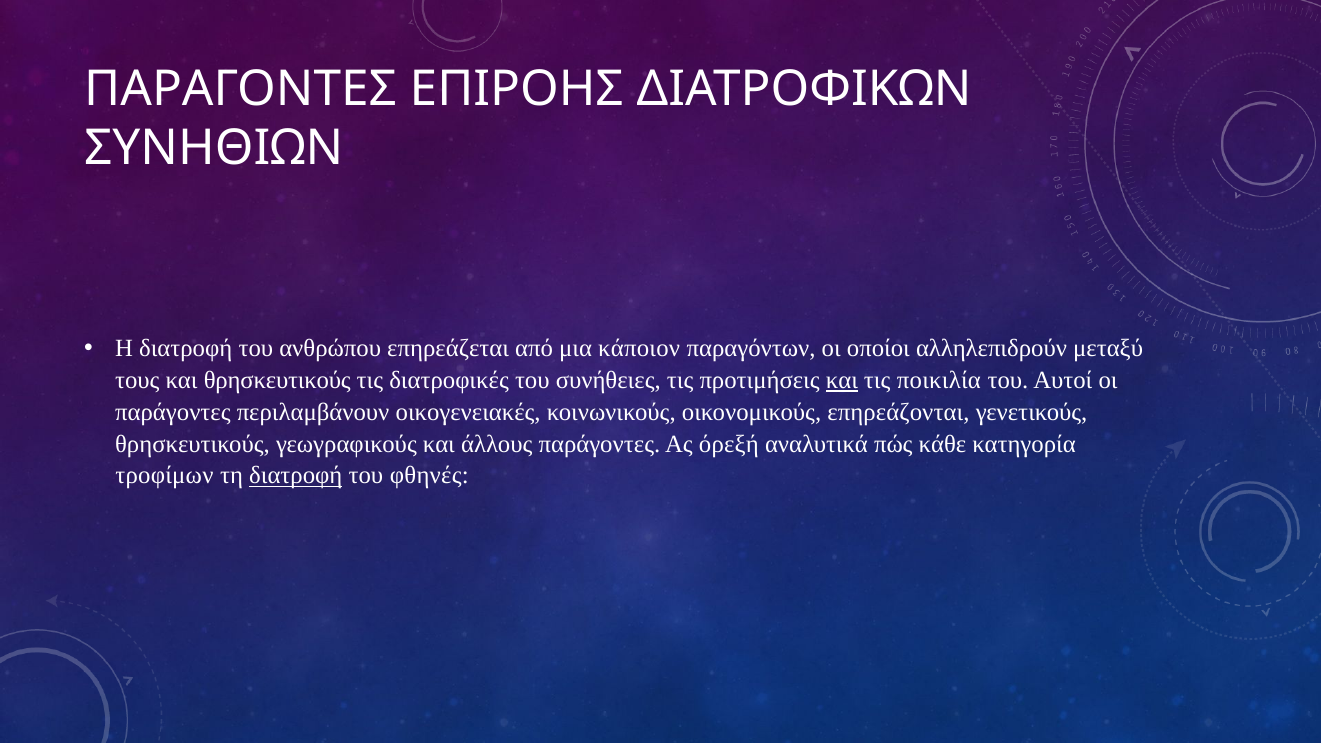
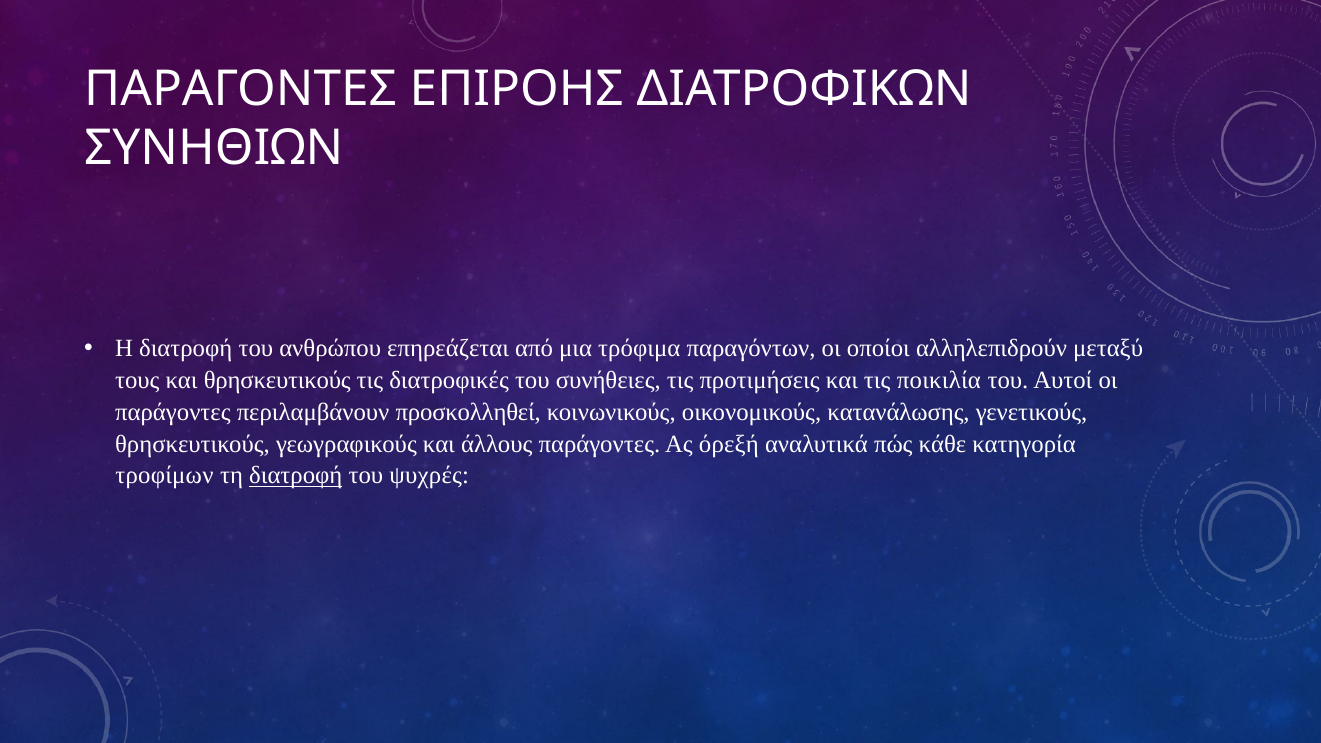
κάποιον: κάποιον -> τρόφιμα (639, 349)
και underline: present -> none (842, 380)
οικογενειακές: οικογενειακές -> προσκολληθεί (468, 412)
επηρεάζονται: επηρεάζονται -> κατανάλωσης (899, 412)
φθηνές: φθηνές -> ψυχρές (429, 476)
